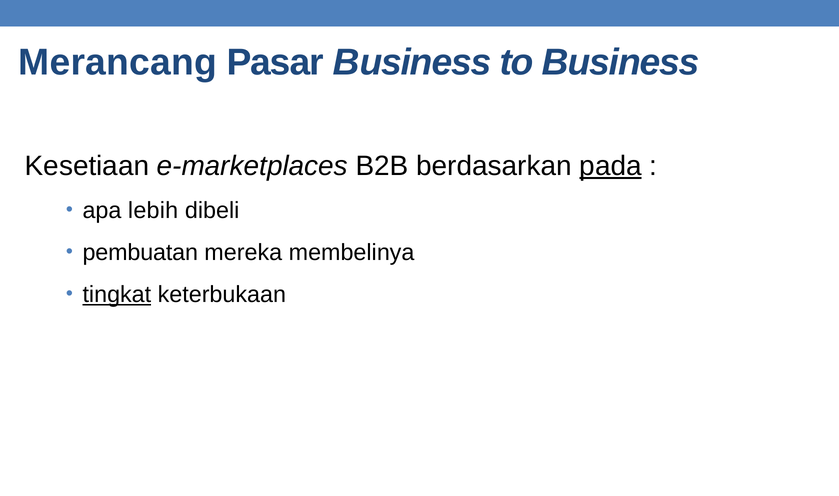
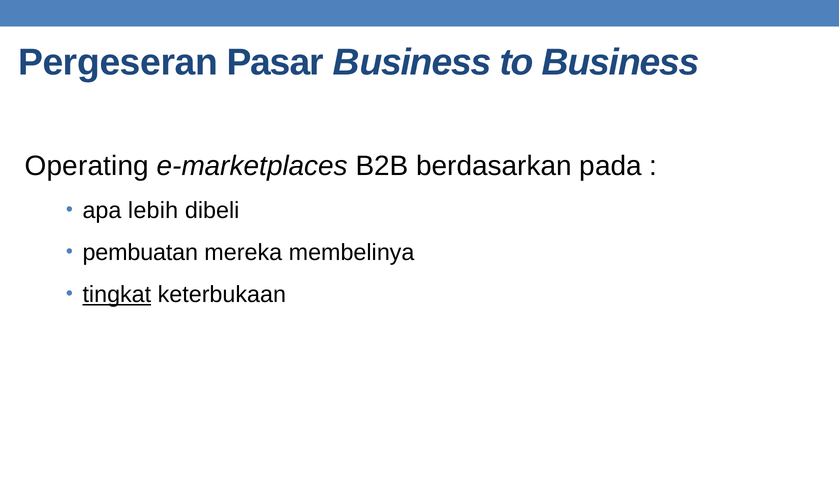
Merancang: Merancang -> Pergeseran (118, 62)
Kesetiaan: Kesetiaan -> Operating (87, 166)
pada underline: present -> none (611, 166)
